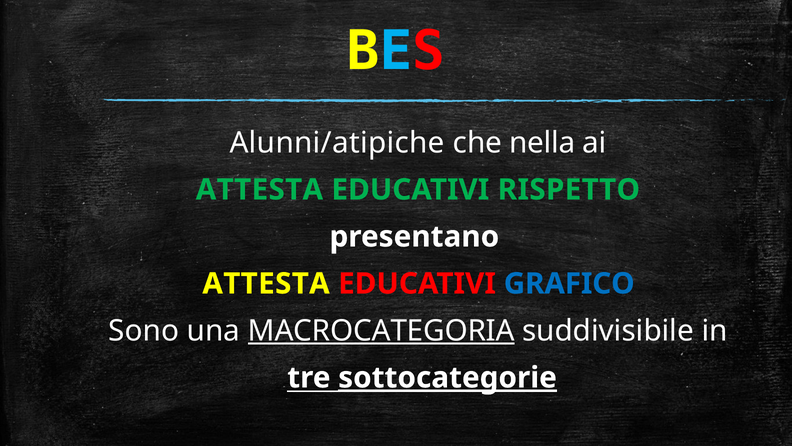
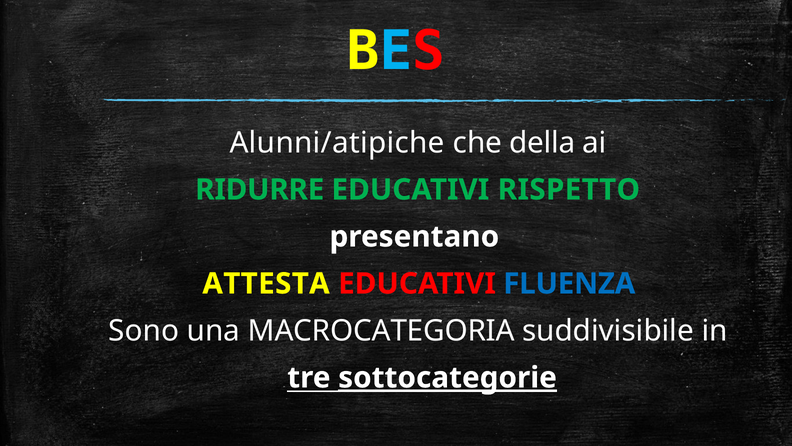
nella: nella -> della (542, 143)
ATTESTA: ATTESTA -> RIDURRE (260, 190)
GRAFICO: GRAFICO -> FLUENZA (569, 283)
MACROCATEGORIA underline: present -> none (381, 330)
